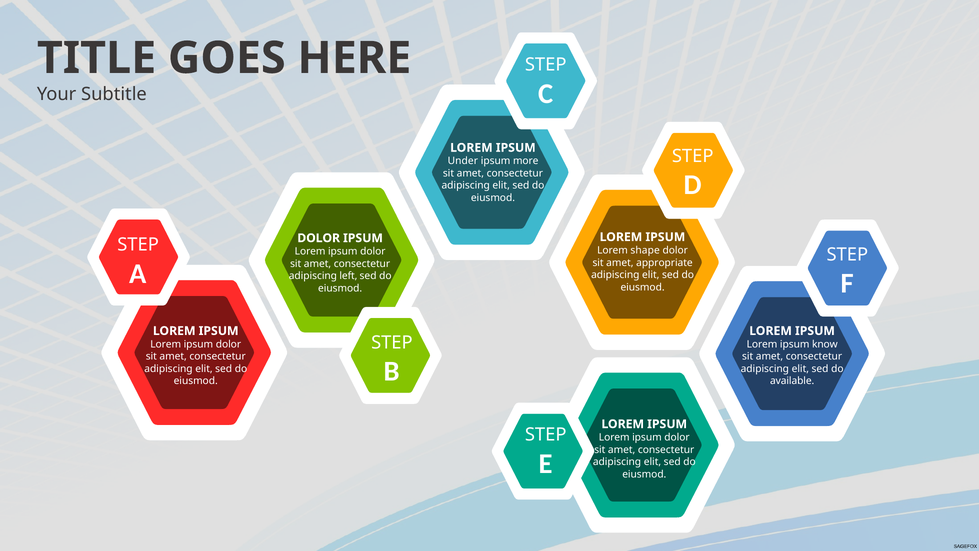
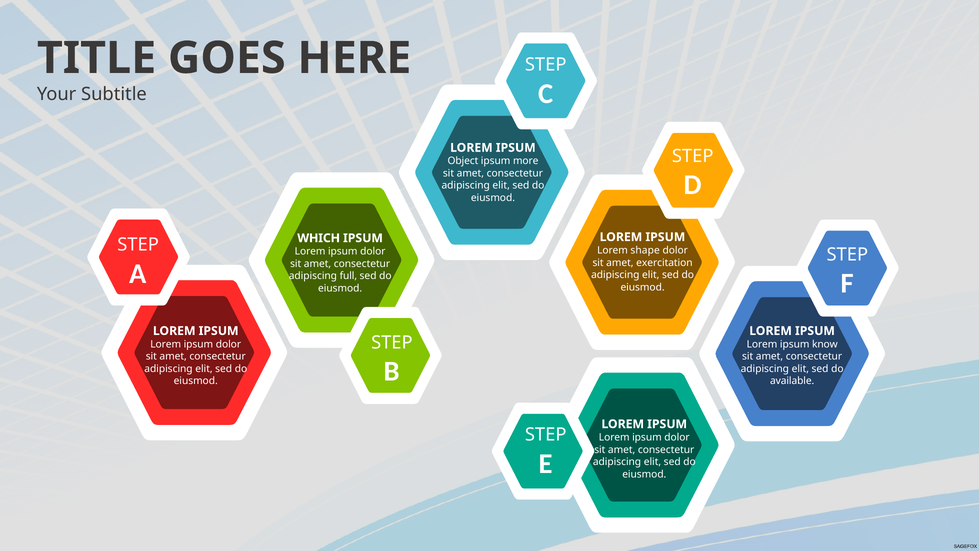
Under: Under -> Object (463, 161)
DOLOR: DOLOR -> WHICH (319, 238)
appropriate: appropriate -> exercitation (664, 263)
left: left -> full (348, 276)
